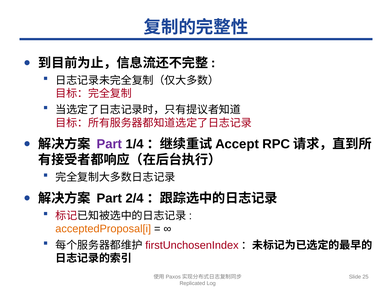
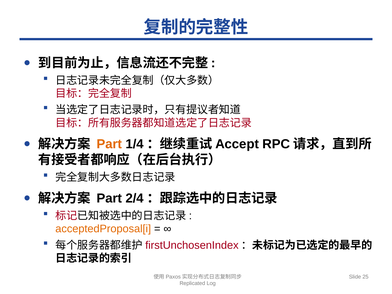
Part colour: purple -> orange (109, 144)
